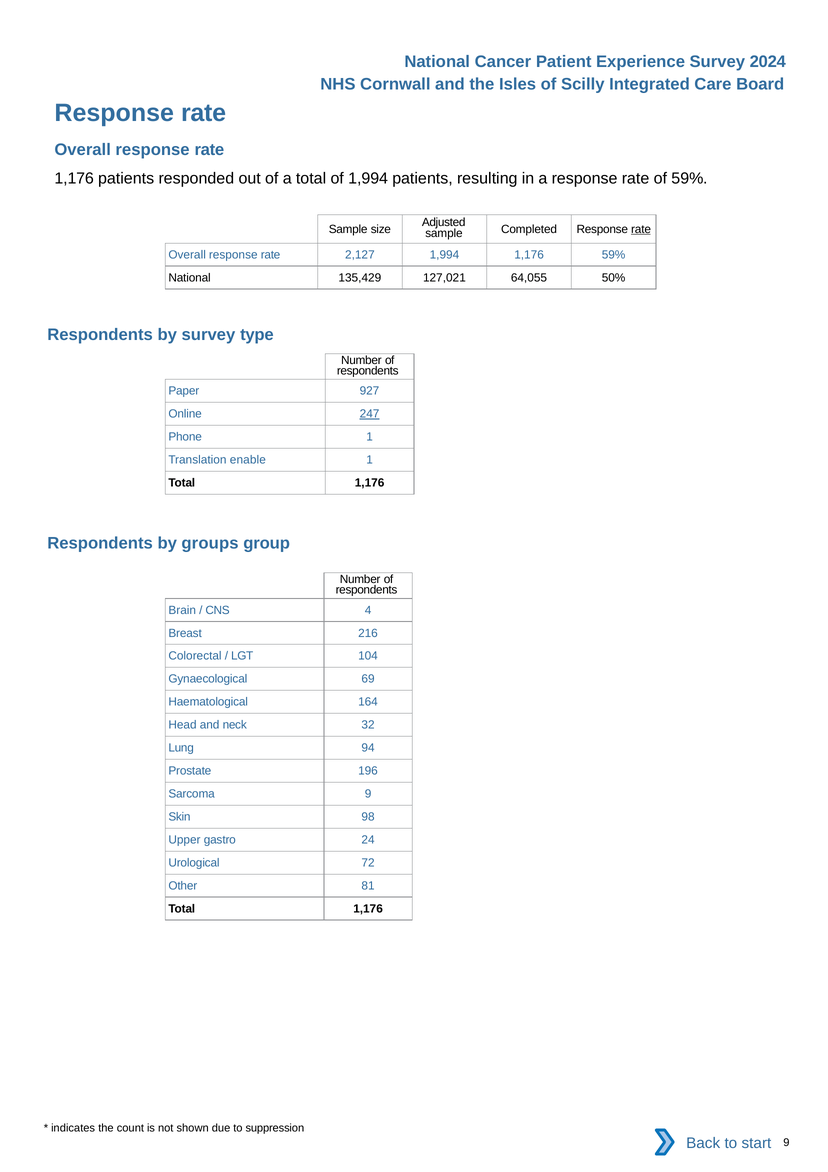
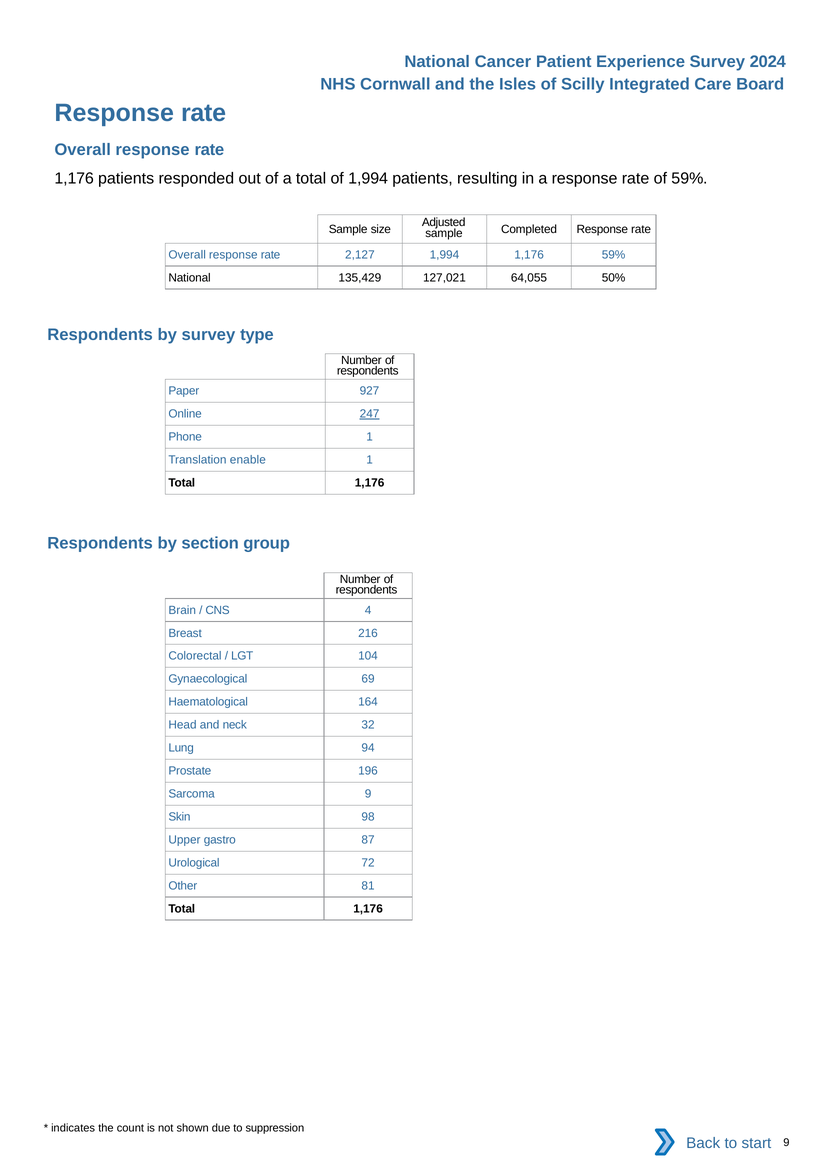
rate underline: present -> none (641, 229)
groups: groups -> section (210, 543)
24: 24 -> 87 (368, 840)
